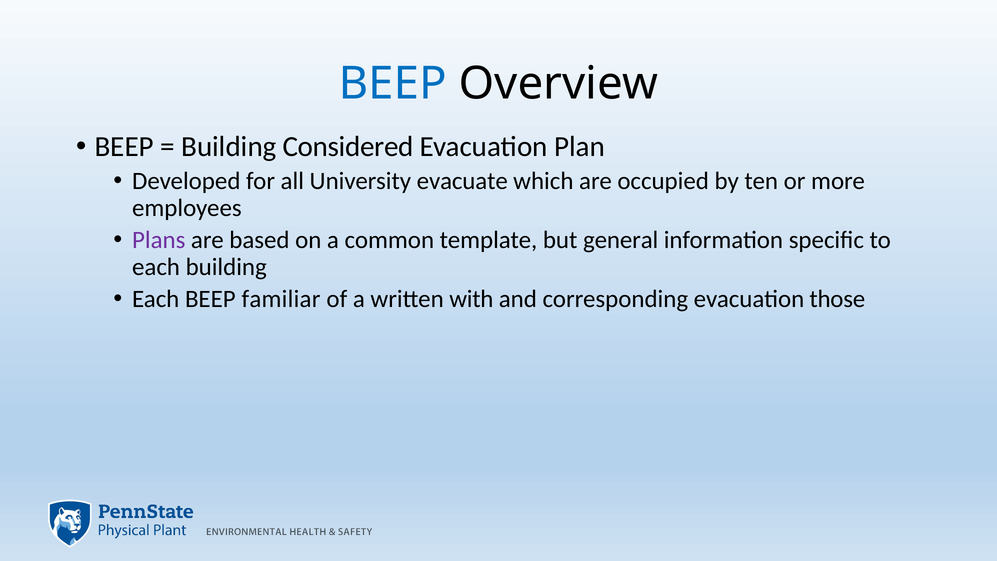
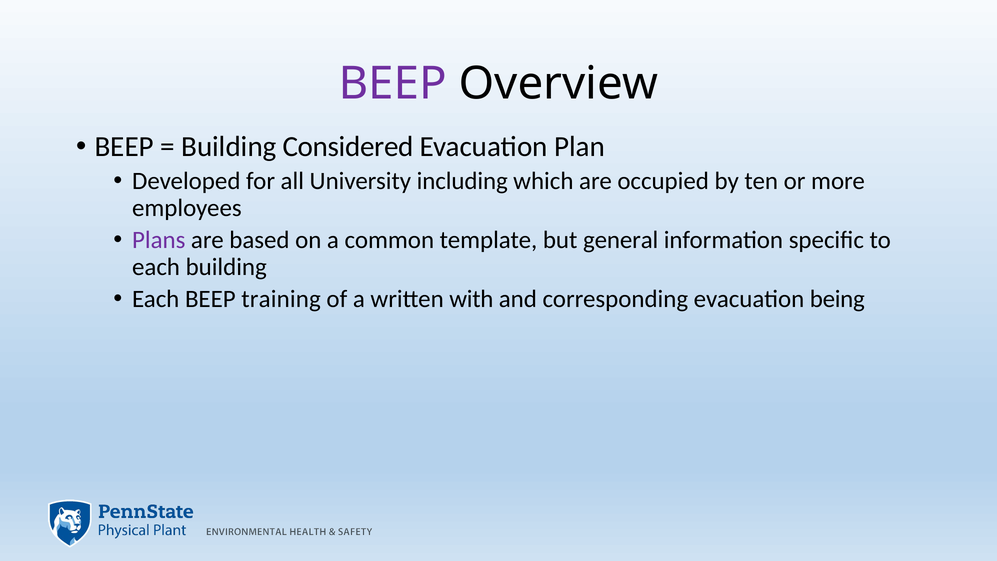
BEEP colour: blue -> purple (393, 84)
evacuate: evacuate -> including (462, 181)
familiar: familiar -> training (281, 299)
those: those -> being (837, 299)
